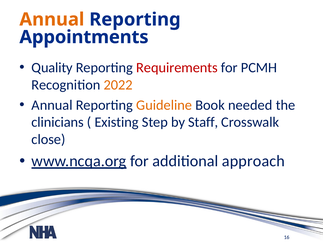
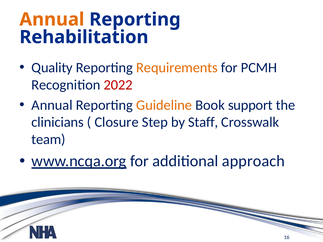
Appointments: Appointments -> Rehabilitation (84, 37)
Requirements colour: red -> orange (177, 68)
2022 colour: orange -> red (118, 85)
needed: needed -> support (250, 105)
Existing: Existing -> Closure (117, 122)
close: close -> team (48, 140)
